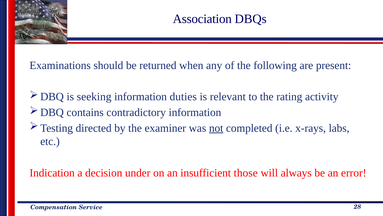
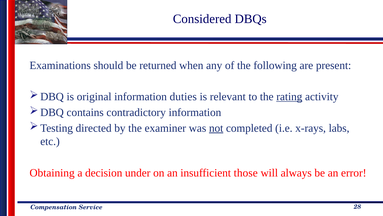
Association: Association -> Considered (202, 19)
seeking: seeking -> original (94, 96)
rating underline: none -> present (289, 96)
Indication: Indication -> Obtaining (52, 172)
